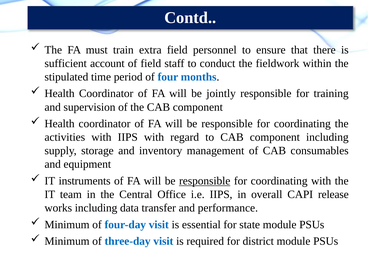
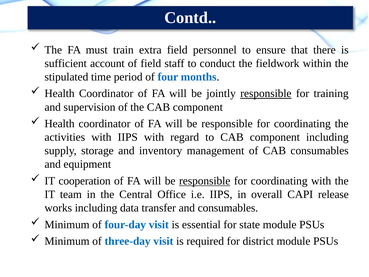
responsible underline: none -> present (266, 93)
instruments: instruments -> cooperation (85, 181)
and performance: performance -> consumables (228, 208)
